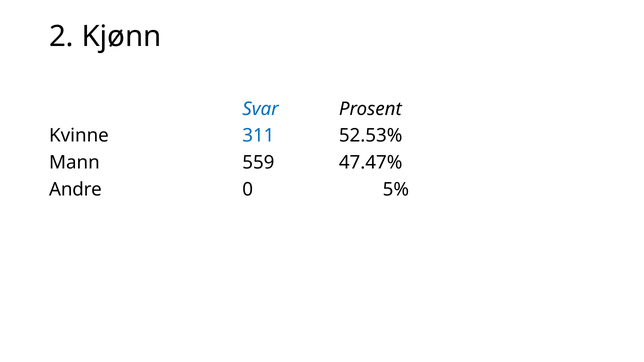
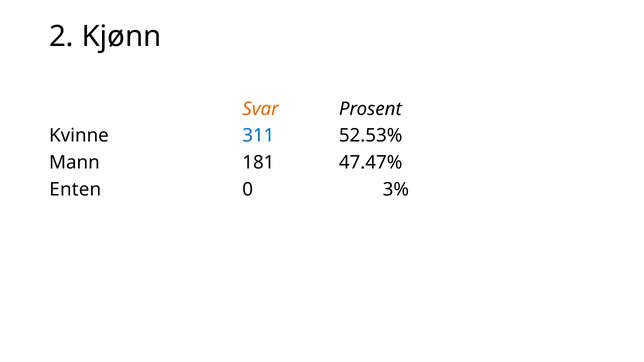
Svar colour: blue -> orange (260, 109)
559: 559 -> 181 (258, 163)
Andre: Andre -> Enten (75, 190)
5%: 5% -> 3% (396, 190)
